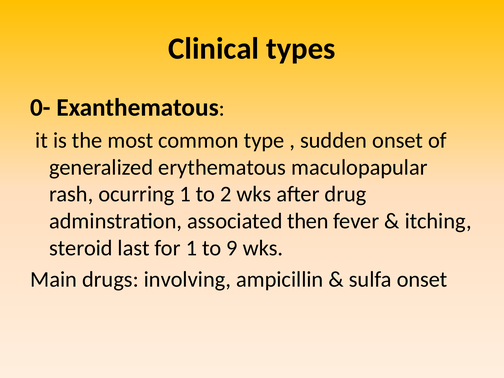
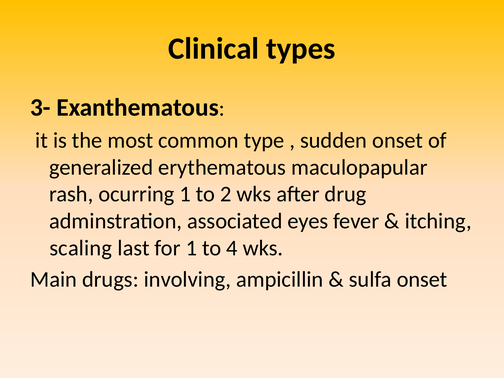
0-: 0- -> 3- (40, 108)
then: then -> eyes (308, 221)
steroid: steroid -> scaling (81, 248)
9: 9 -> 4 (232, 248)
